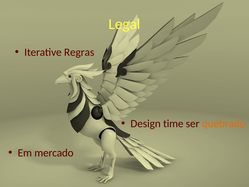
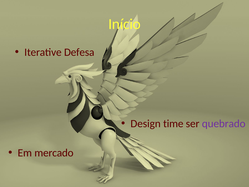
Legal: Legal -> Início (125, 24)
Regras: Regras -> Defesa (79, 52)
quebrado colour: orange -> purple (224, 123)
